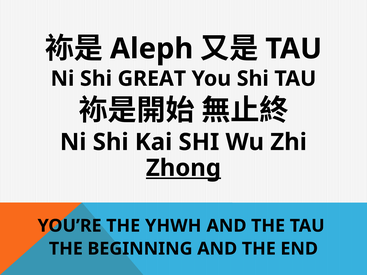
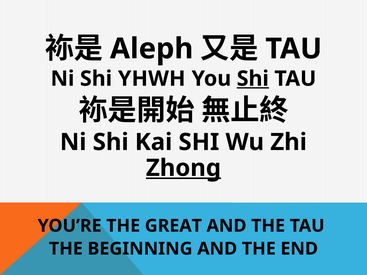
GREAT: GREAT -> YHWH (152, 79)
Shi underline: none -> present (253, 79)
YHWH: YHWH -> GREAT (173, 226)
